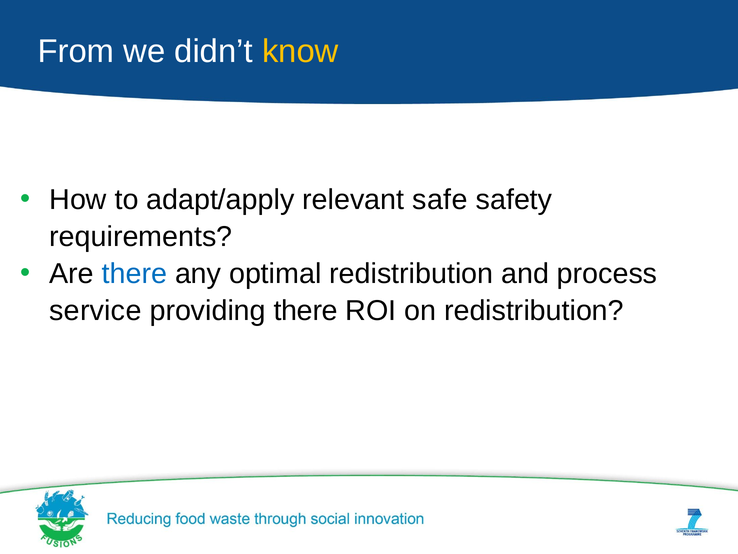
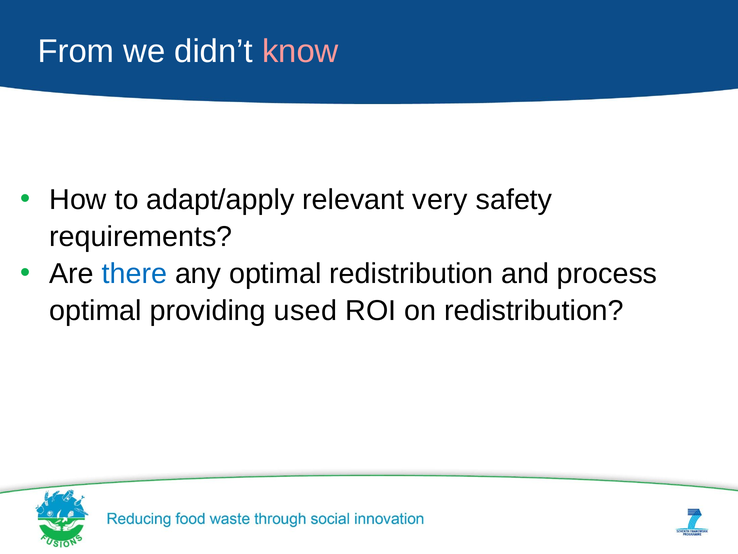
know colour: yellow -> pink (300, 51)
safe: safe -> very (440, 200)
service: service -> optimal (96, 310)
providing there: there -> used (305, 310)
